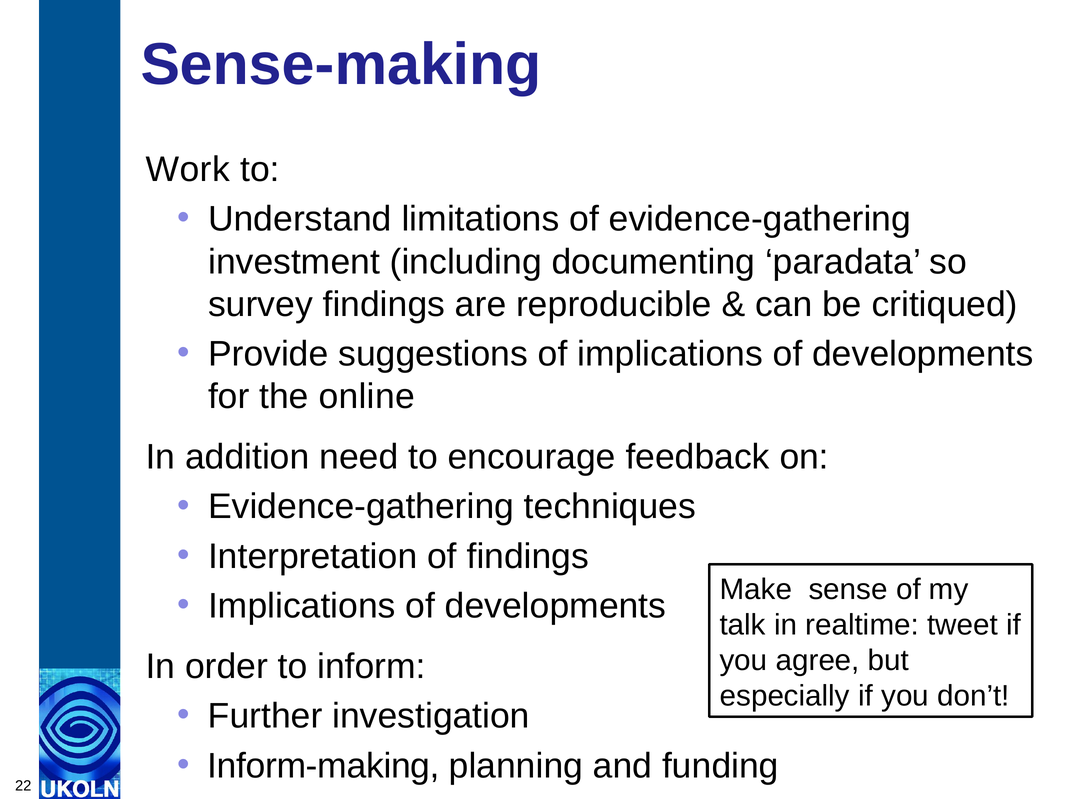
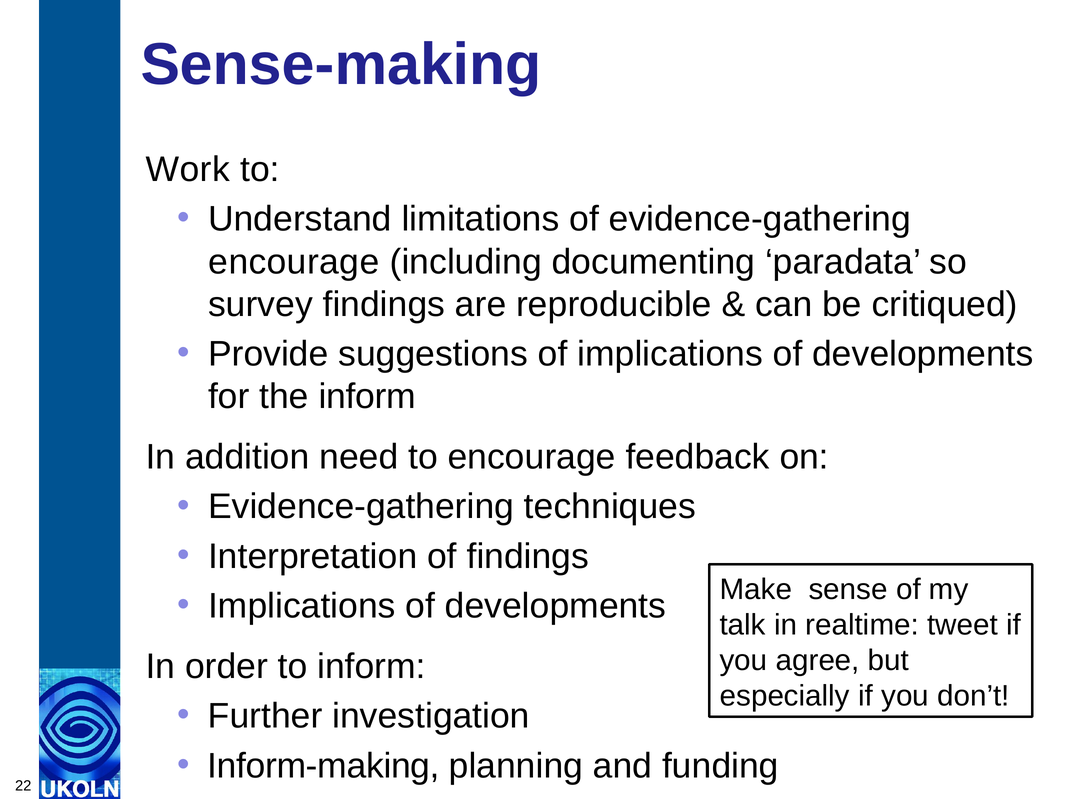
investment: investment -> encourage (294, 262)
the online: online -> inform (367, 397)
